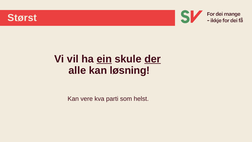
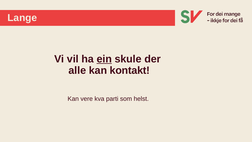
Størst: Størst -> Lange (22, 18)
der underline: present -> none (153, 59)
løsning: løsning -> kontakt (130, 70)
